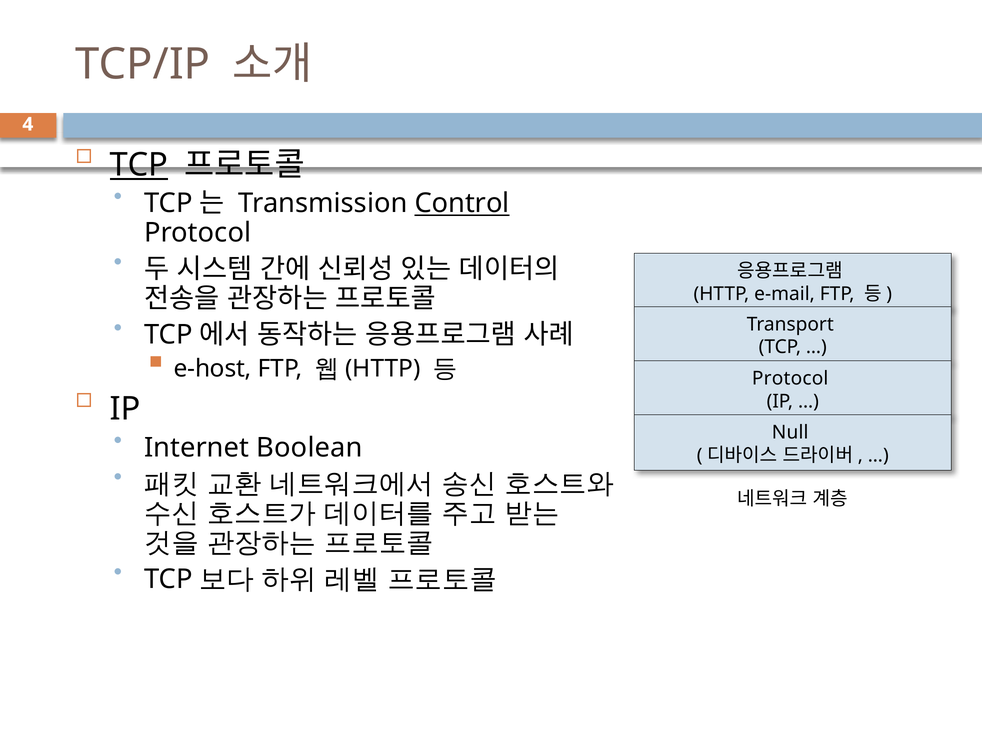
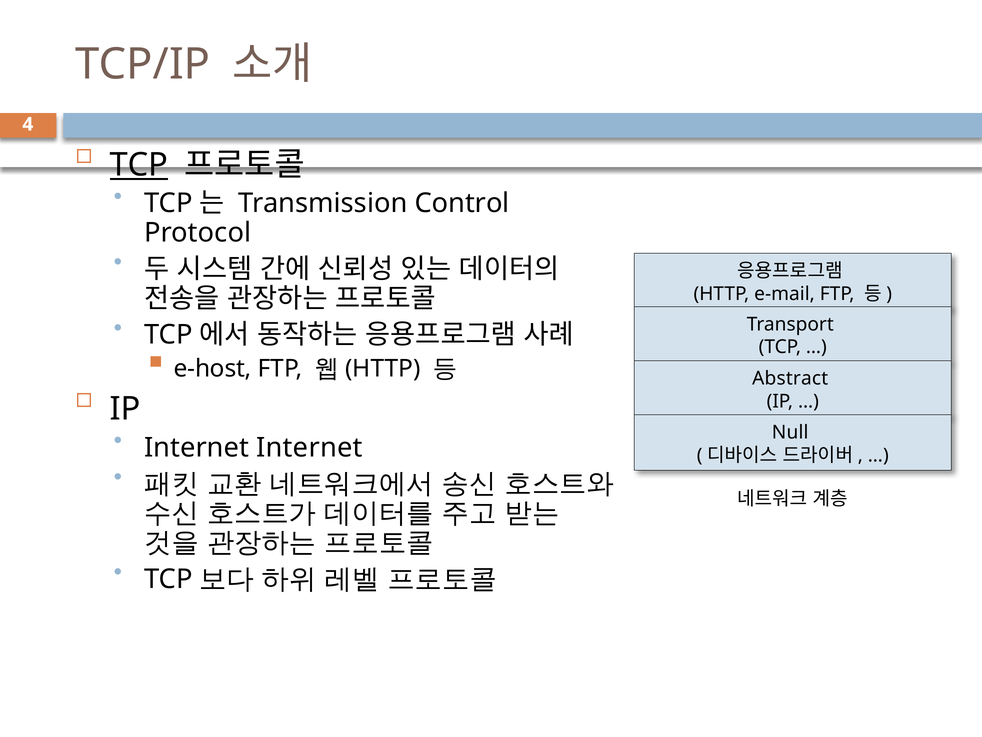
Control underline: present -> none (462, 203)
Protocol: Protocol -> Abstract (790, 378)
Internet Boolean: Boolean -> Internet (309, 447)
